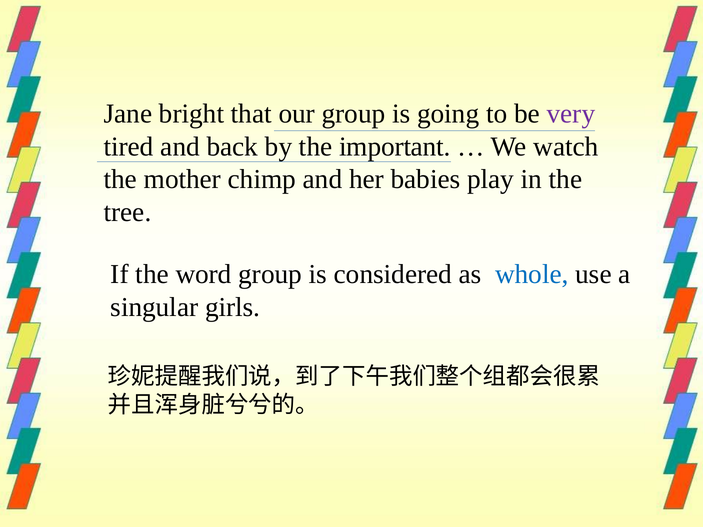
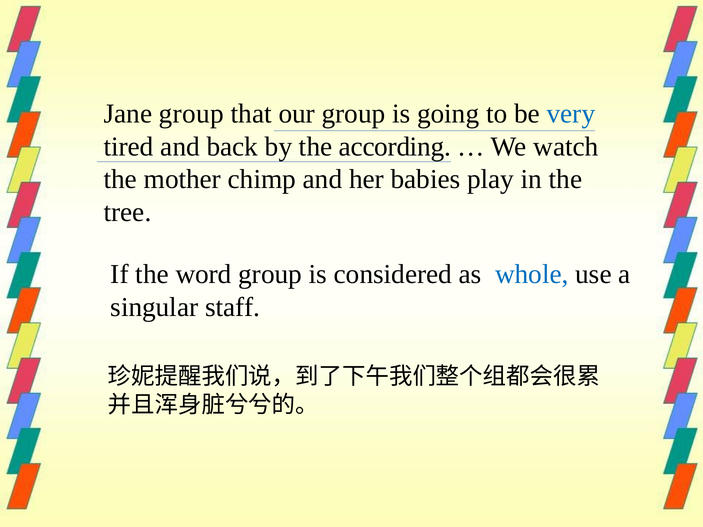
Jane bright: bright -> group (191, 114)
very colour: purple -> blue (571, 114)
important: important -> according (395, 147)
girls: girls -> staff (233, 307)
